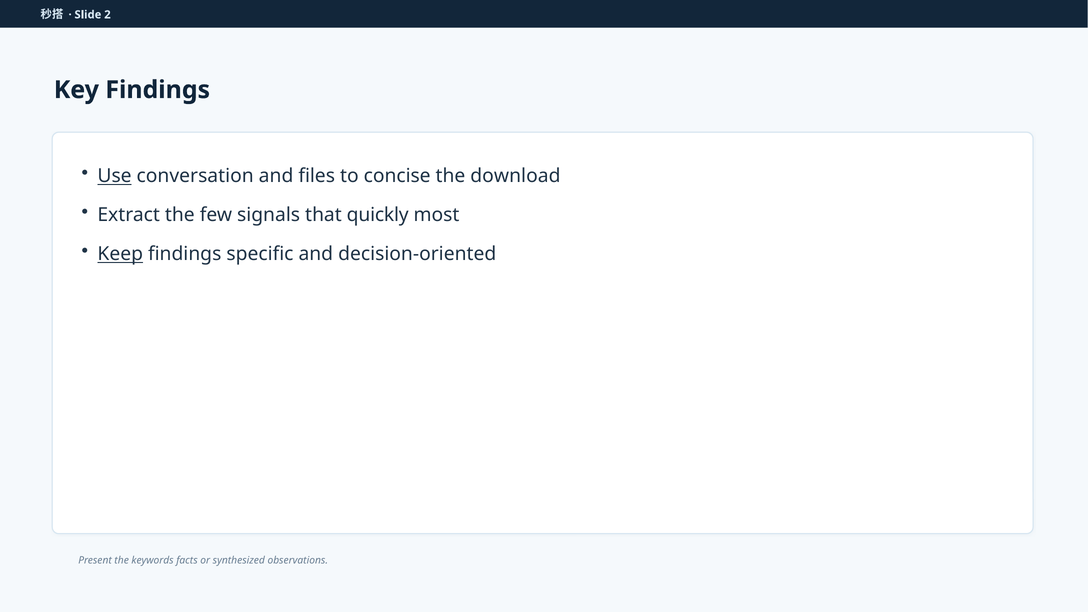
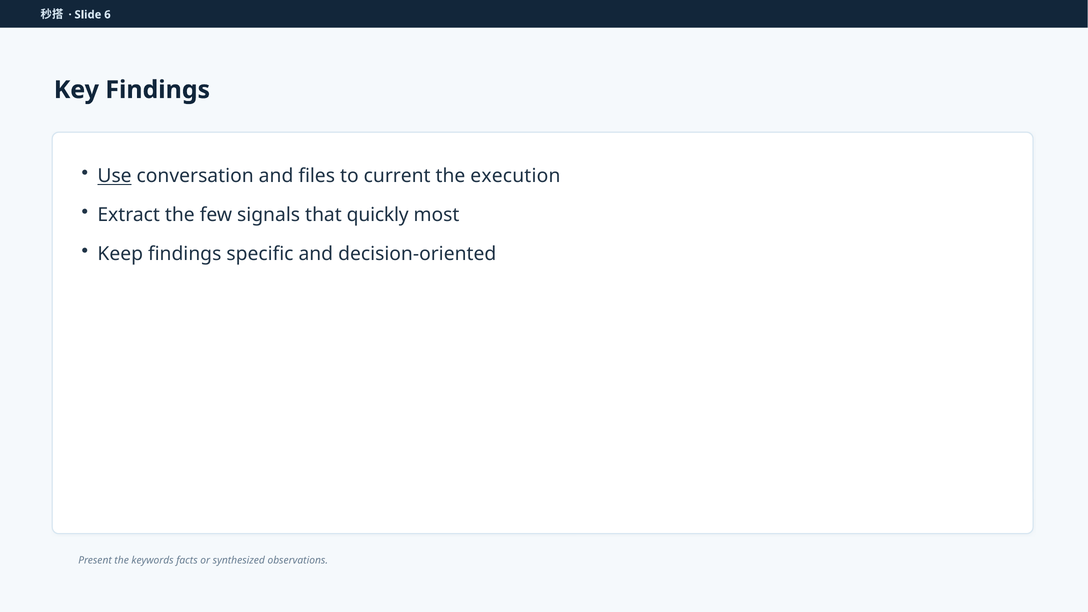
2: 2 -> 6 (107, 15)
concise: concise -> current (397, 176)
download: download -> execution (515, 176)
Keep underline: present -> none (120, 254)
